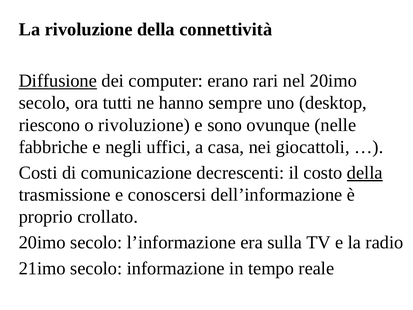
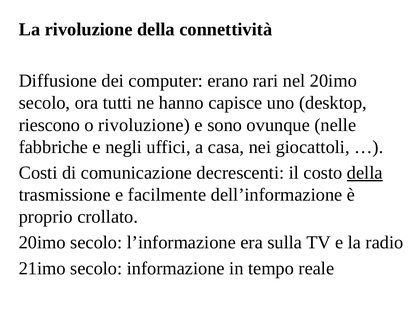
Diffusione underline: present -> none (58, 81)
sempre: sempre -> capisce (235, 103)
conoscersi: conoscersi -> facilmente (167, 195)
